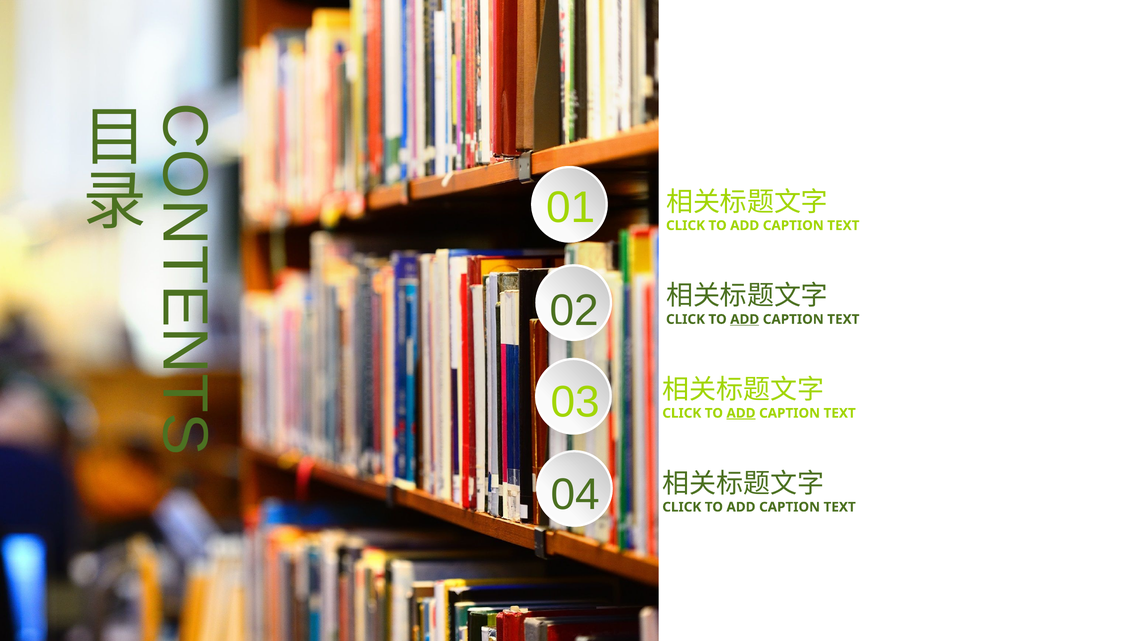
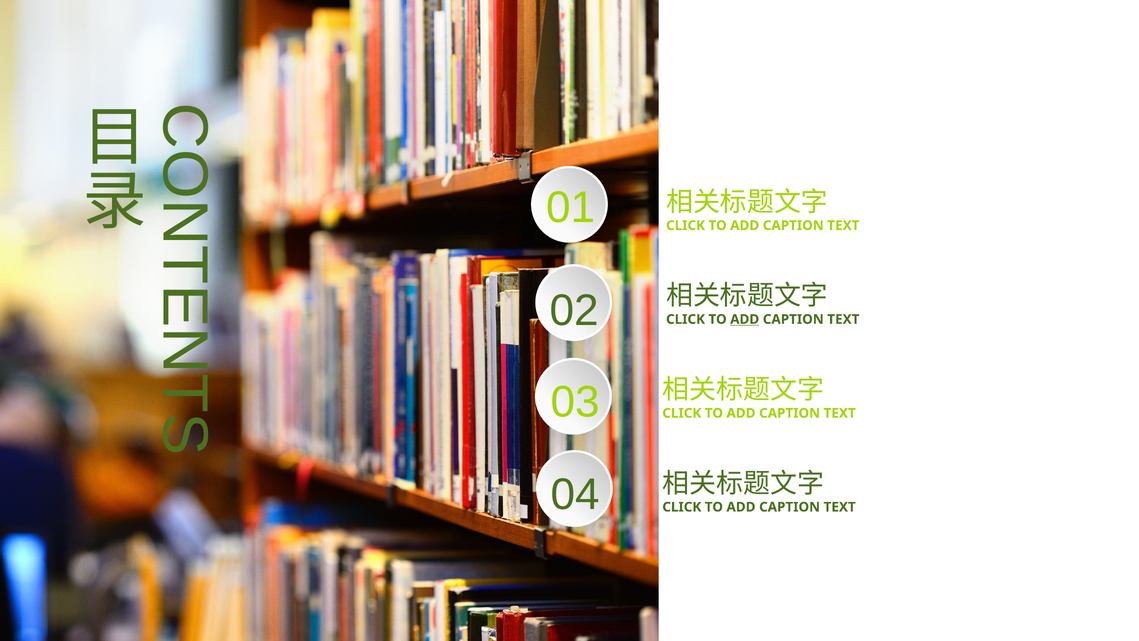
ADD underline: present -> none (741, 413)
